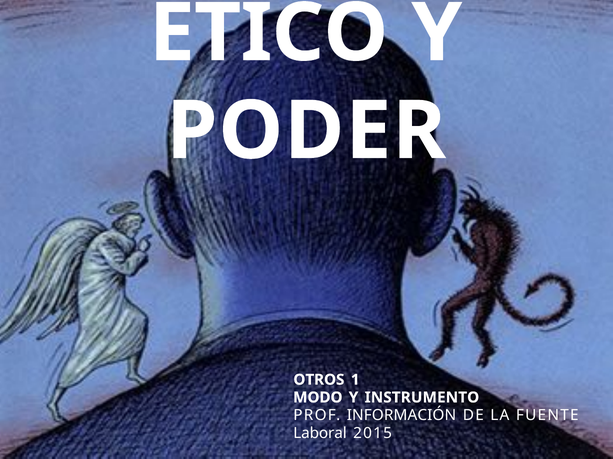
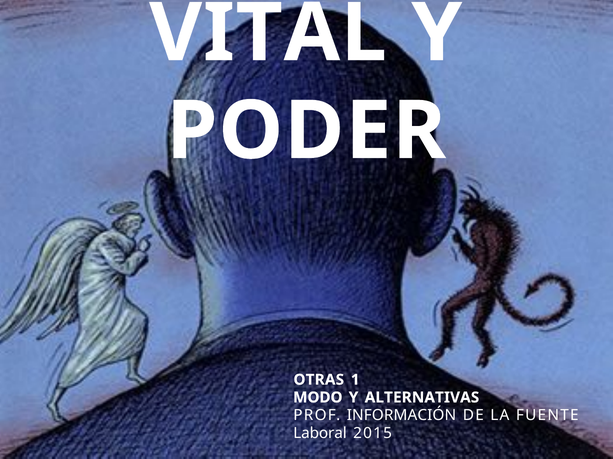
ÉTICO: ÉTICO -> VITAL (268, 33)
OTROS: OTROS -> OTRAS (319, 380)
INSTRUMENTO: INSTRUMENTO -> ALTERNATIVAS (422, 398)
